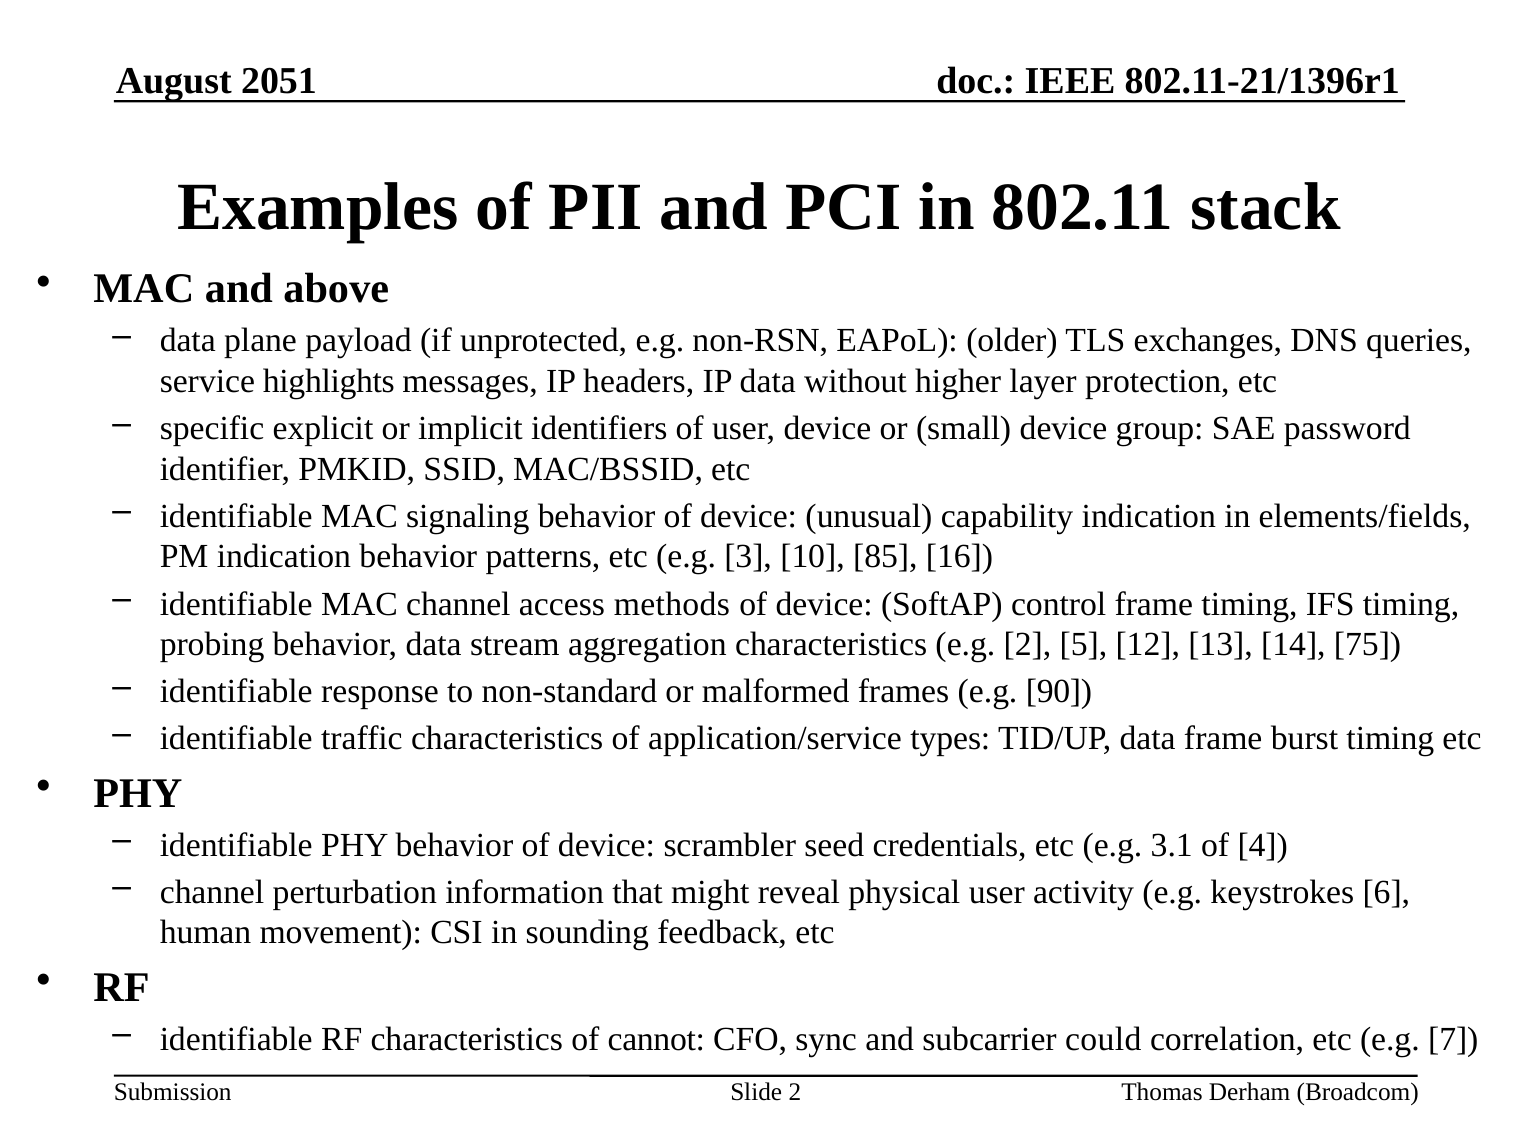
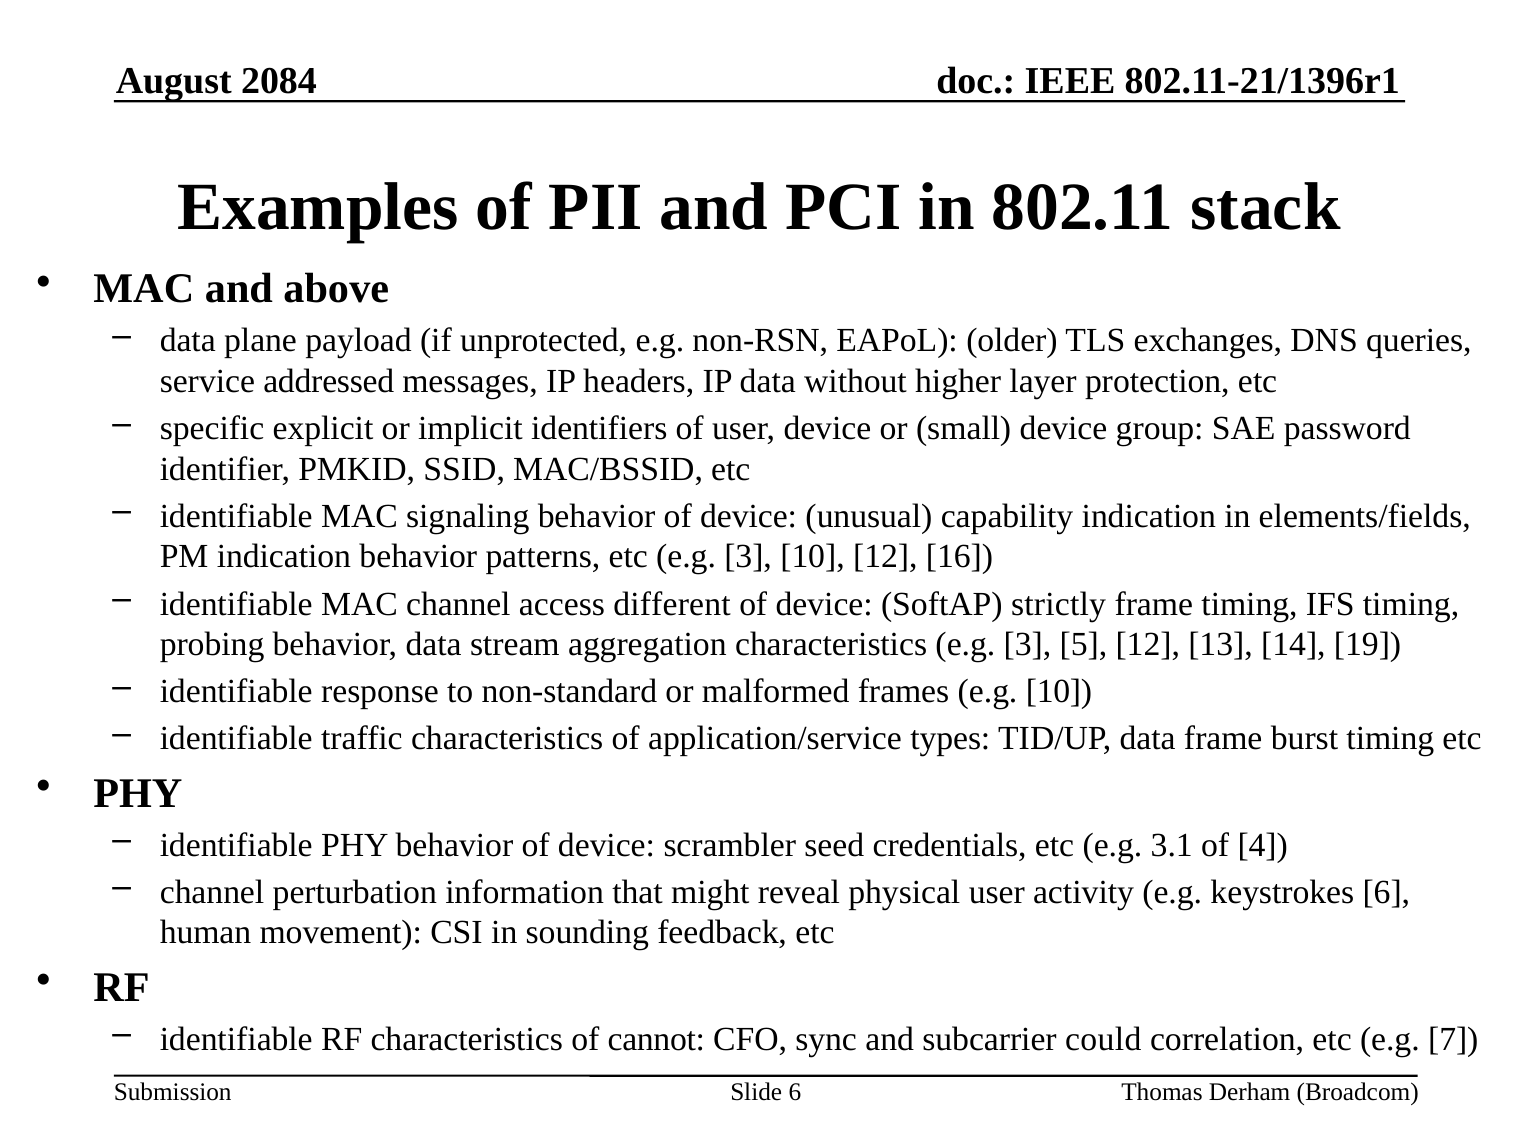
2051: 2051 -> 2084 (279, 81)
highlights: highlights -> addressed (329, 381)
10 85: 85 -> 12 (885, 557)
methods: methods -> different (672, 604)
control: control -> strictly (1059, 604)
characteristics e.g 2: 2 -> 3 (1027, 644)
75: 75 -> 19 (1368, 644)
e.g 90: 90 -> 10 (1059, 692)
Slide 2: 2 -> 6 (795, 1093)
